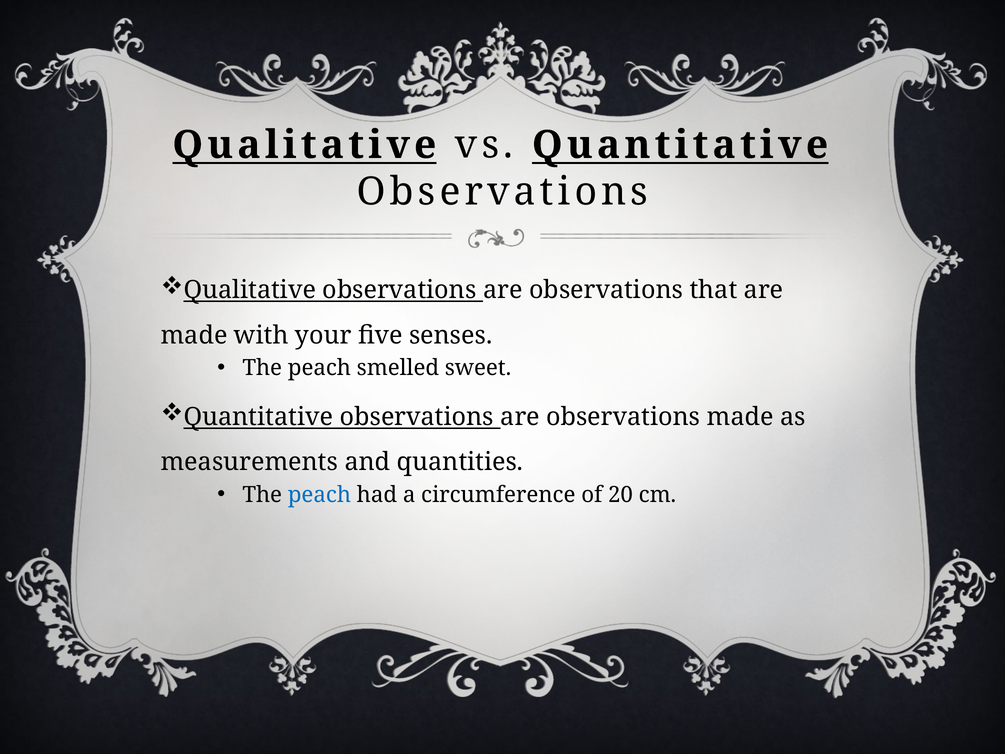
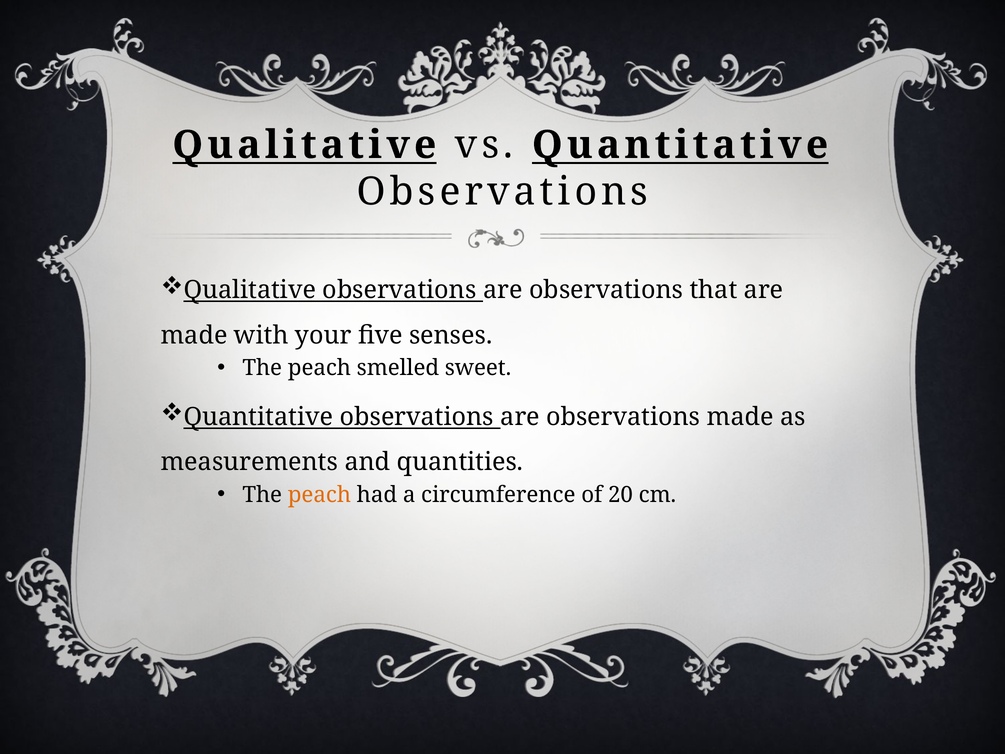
peach colour: blue -> orange (319, 495)
